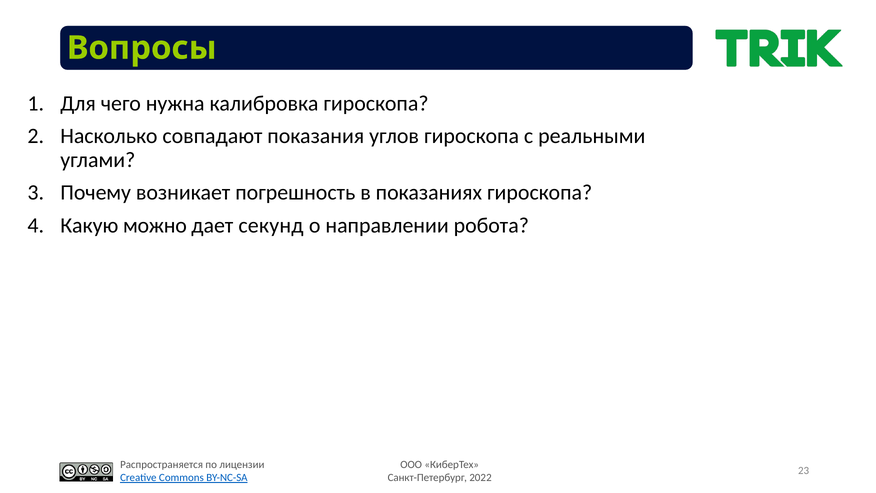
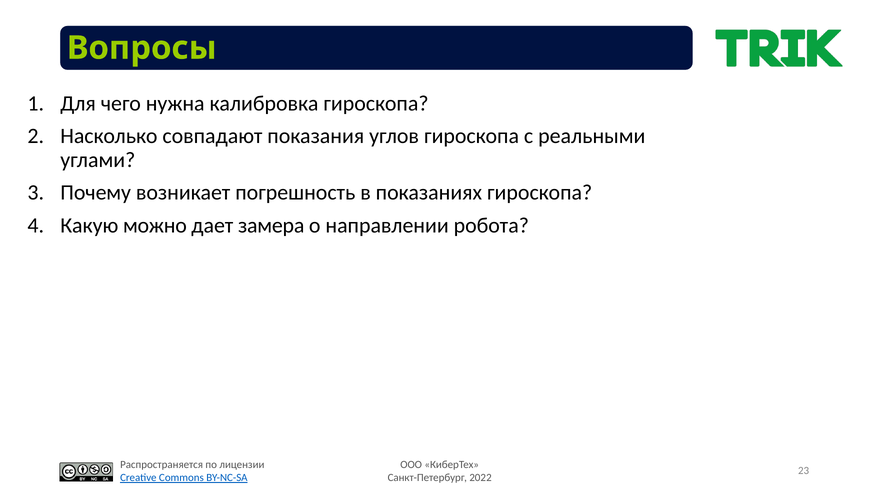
секунд: секунд -> замера (271, 225)
